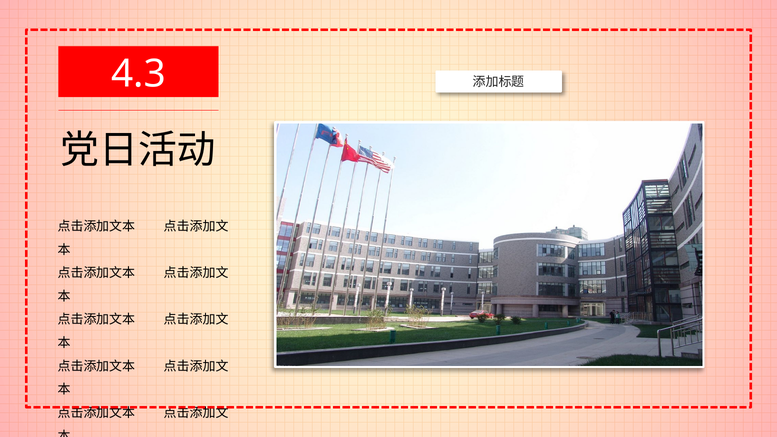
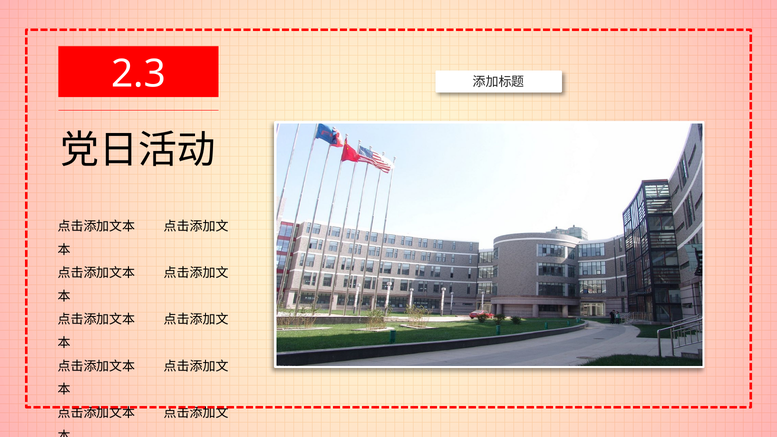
4.3: 4.3 -> 2.3 (138, 74)
